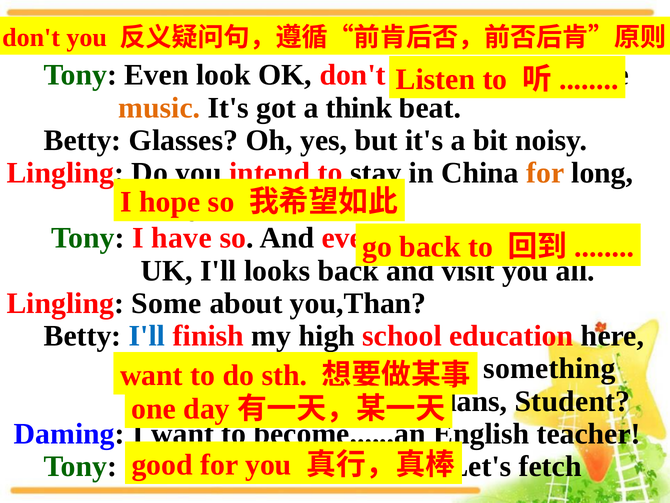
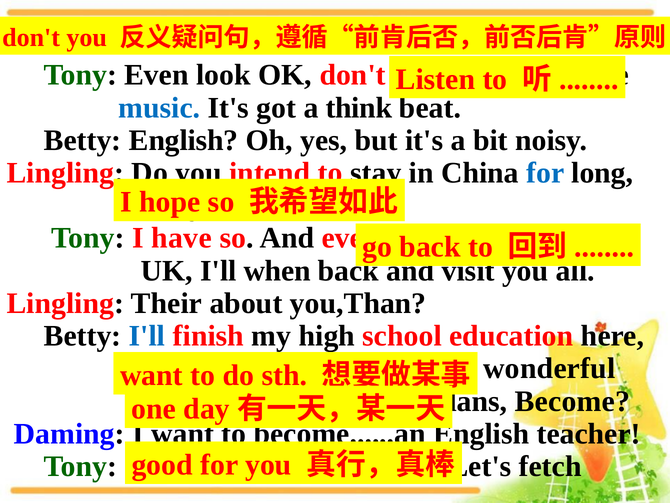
music colour: orange -> blue (159, 108)
Betty Glasses: Glasses -> English (184, 140)
for colour: orange -> blue (545, 173)
looks: looks -> when (277, 270)
Some: Some -> Their (167, 303)
something: something -> wonderful (549, 368)
Student: Student -> Become (572, 401)
